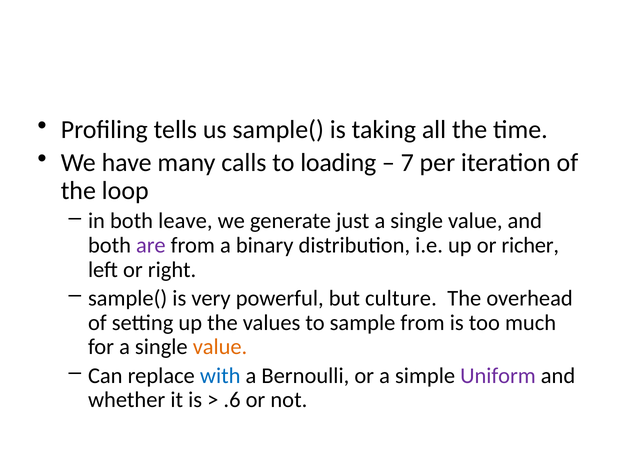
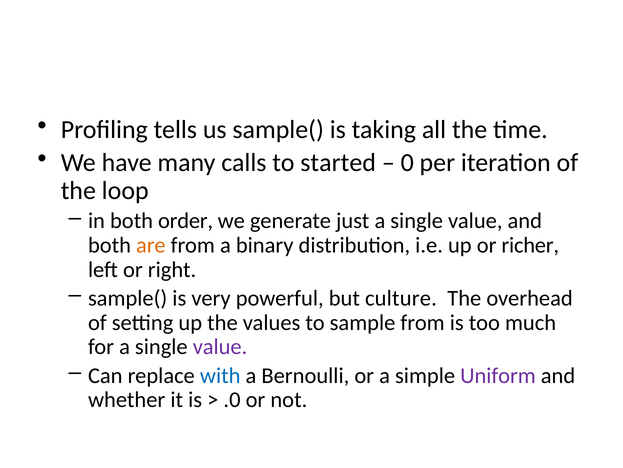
loading: loading -> started (338, 163)
7: 7 -> 0 (407, 163)
leave: leave -> order (186, 221)
are colour: purple -> orange (151, 245)
value colour: orange -> purple (220, 346)
.6: .6 -> .0 (232, 399)
